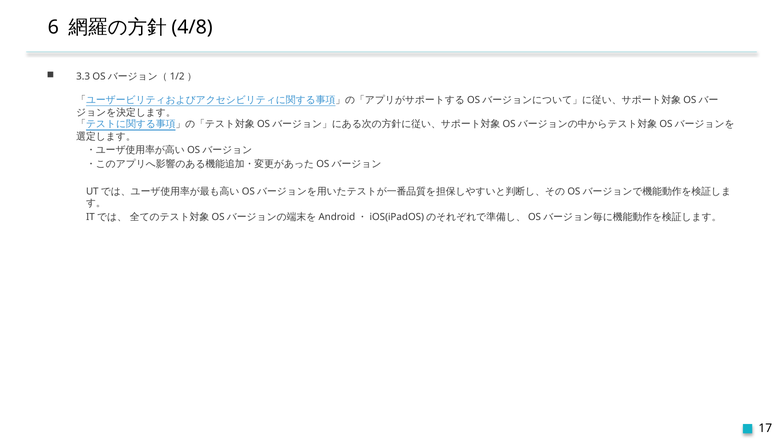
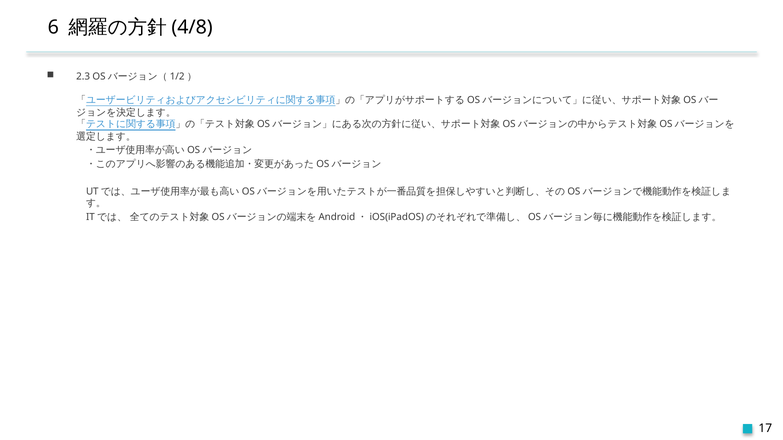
3.3: 3.3 -> 2.3 (83, 77)
